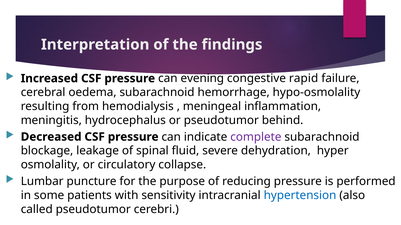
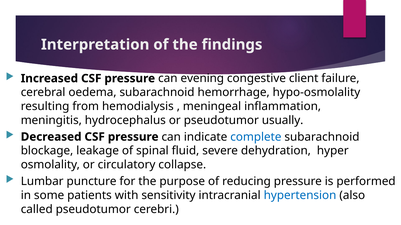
rapid: rapid -> client (304, 79)
behind: behind -> usually (283, 121)
complete colour: purple -> blue (256, 137)
